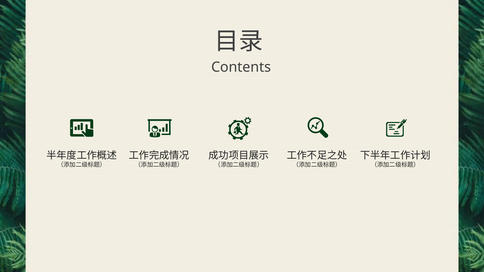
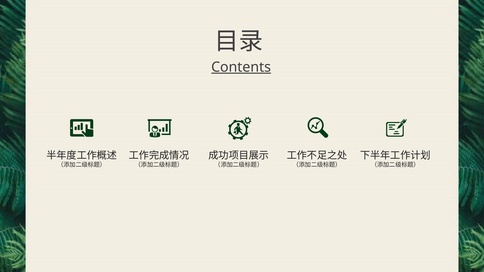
Contents underline: none -> present (241, 67)
